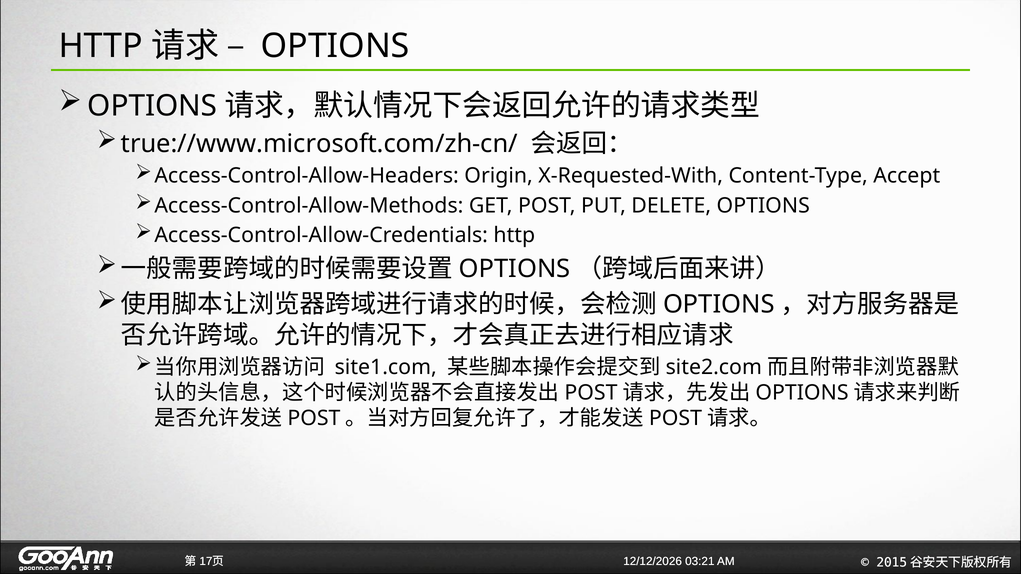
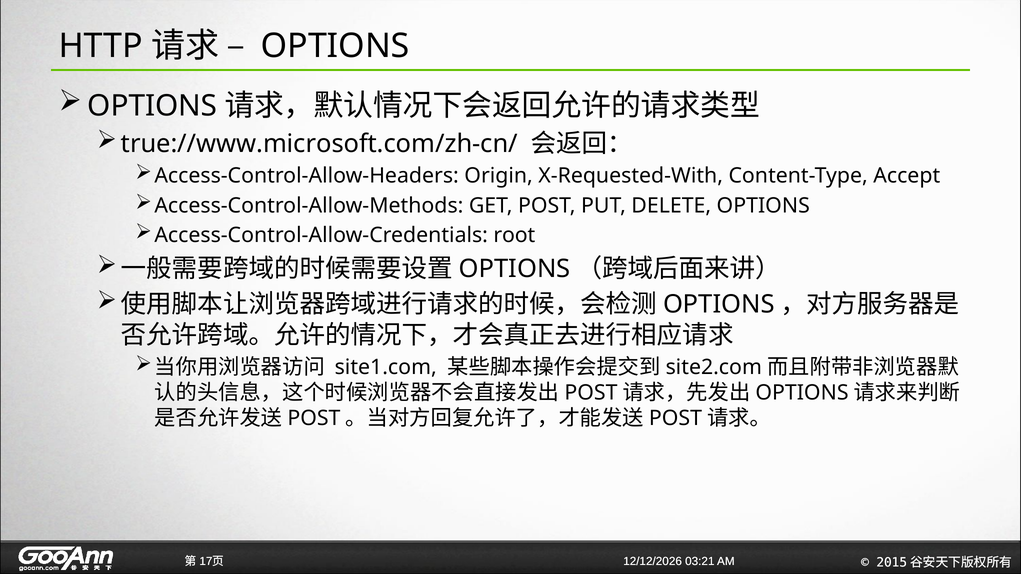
Access-Control-Allow-Credentials http: http -> root (514, 236)
